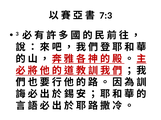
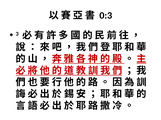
7:3: 7:3 -> 0:3 (106, 16)
